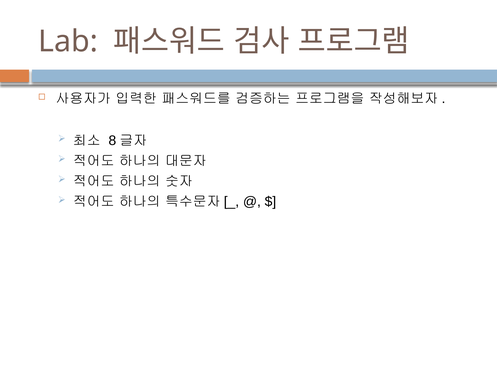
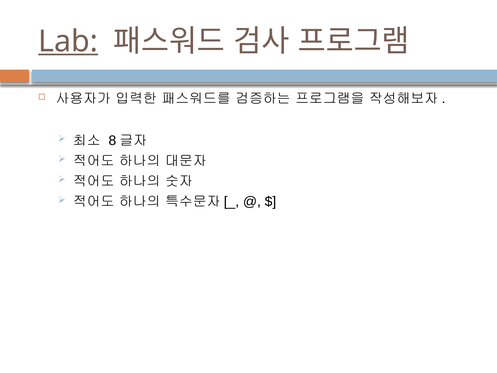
Lab underline: none -> present (68, 41)
